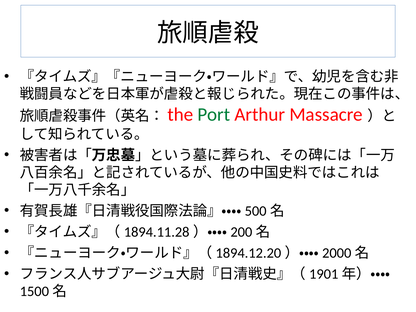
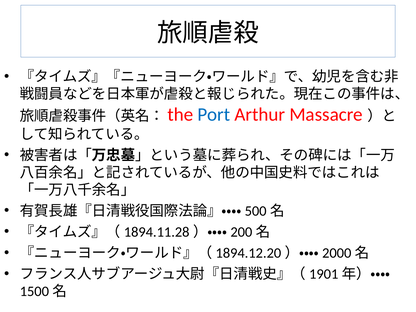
Port colour: green -> blue (214, 115)
